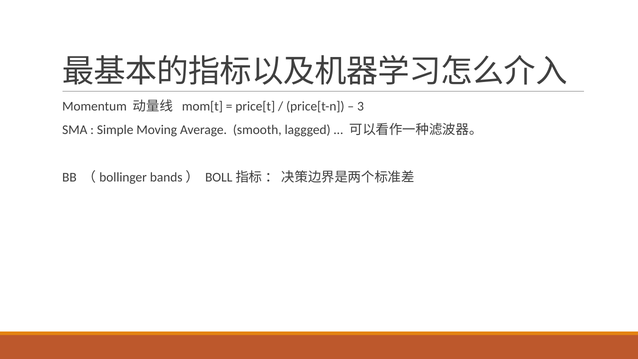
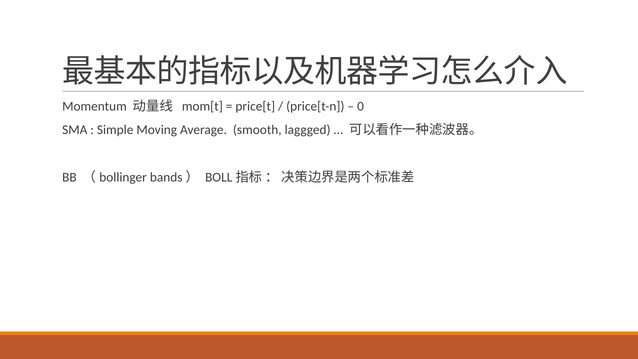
3: 3 -> 0 (360, 106)
